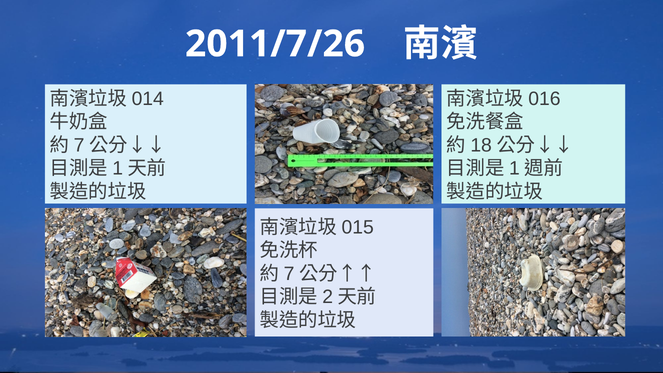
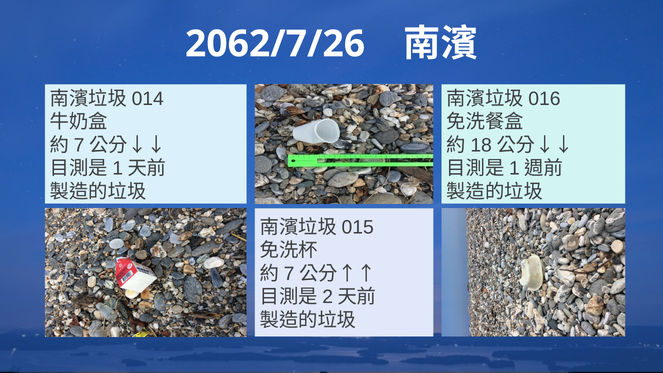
2011/7/26: 2011/7/26 -> 2062/7/26 (275, 44)
